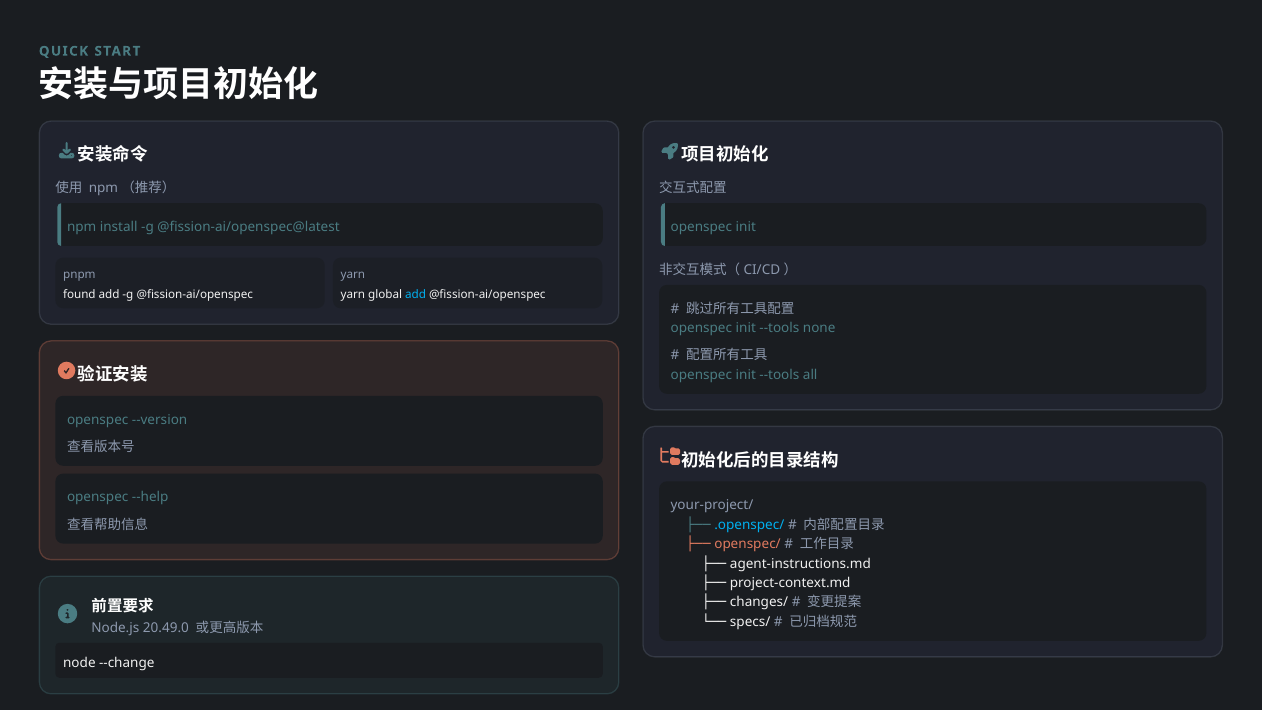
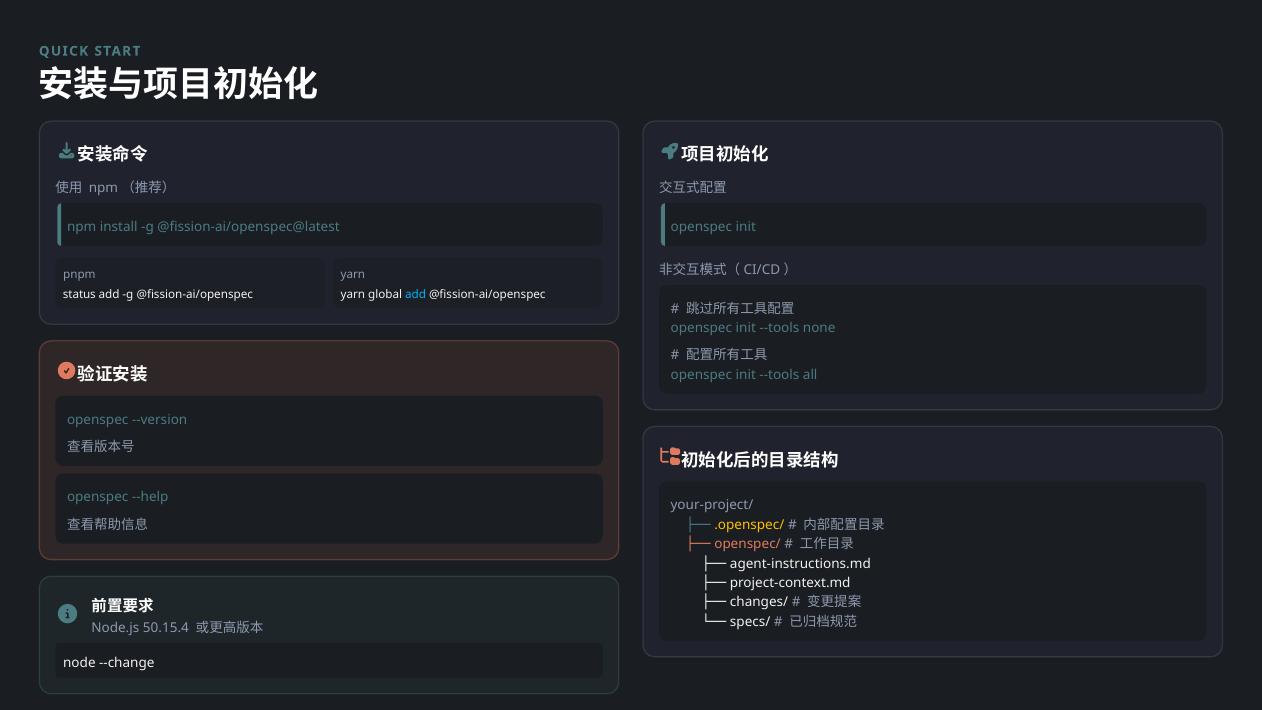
found: found -> status (79, 294)
.openspec/ colour: light blue -> yellow (749, 525)
20.49.0: 20.49.0 -> 50.15.4 (166, 628)
